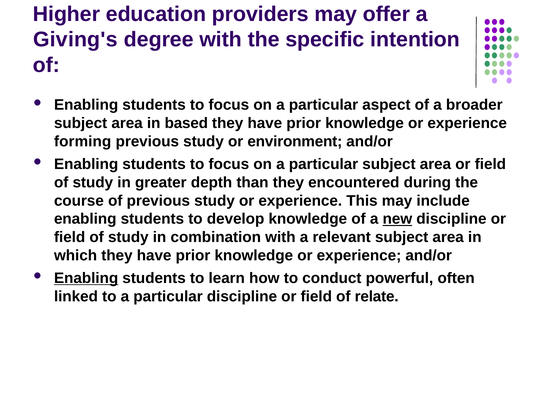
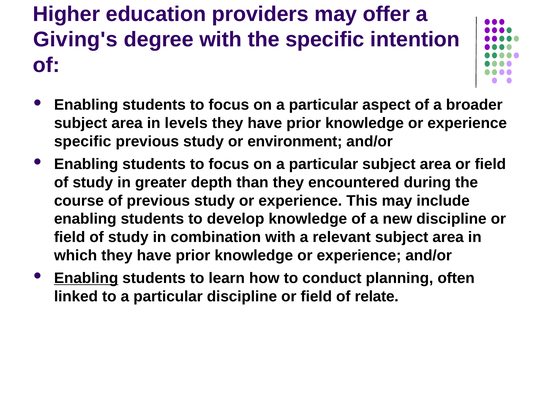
based: based -> levels (186, 123)
forming: forming -> specific (83, 142)
new underline: present -> none (397, 219)
powerful: powerful -> planning (399, 278)
